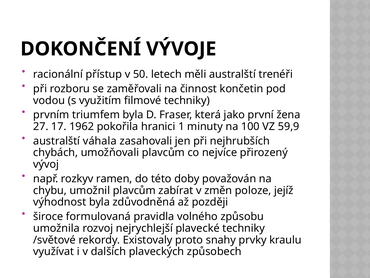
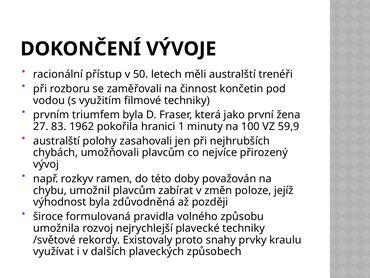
17: 17 -> 83 (59, 126)
váhala: váhala -> polohy (100, 141)
